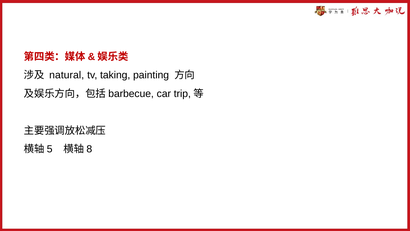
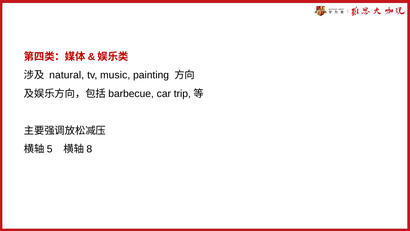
taking: taking -> music (115, 75)
